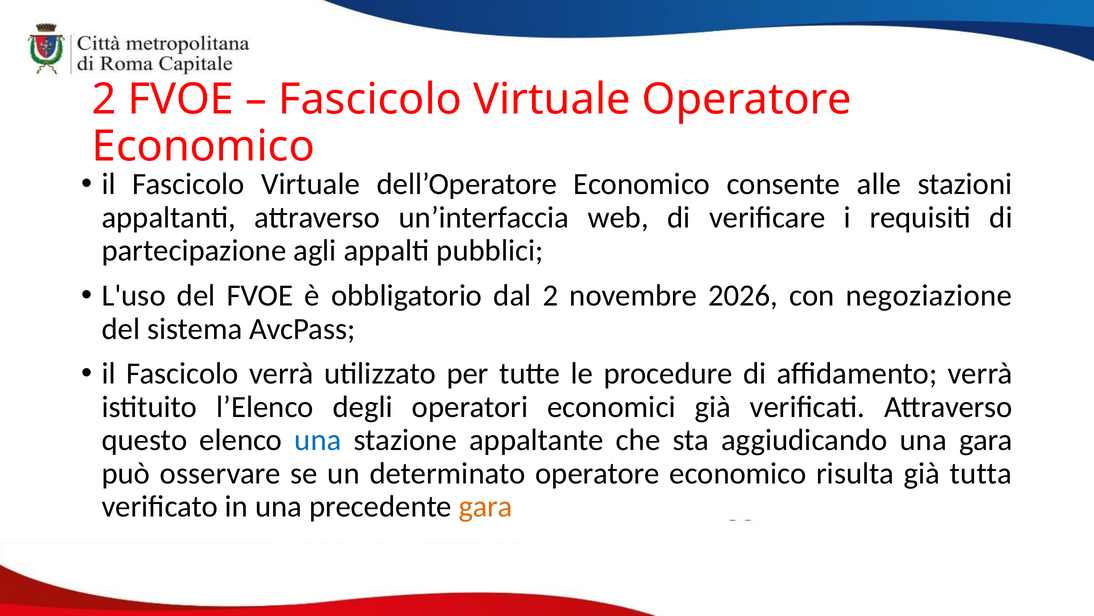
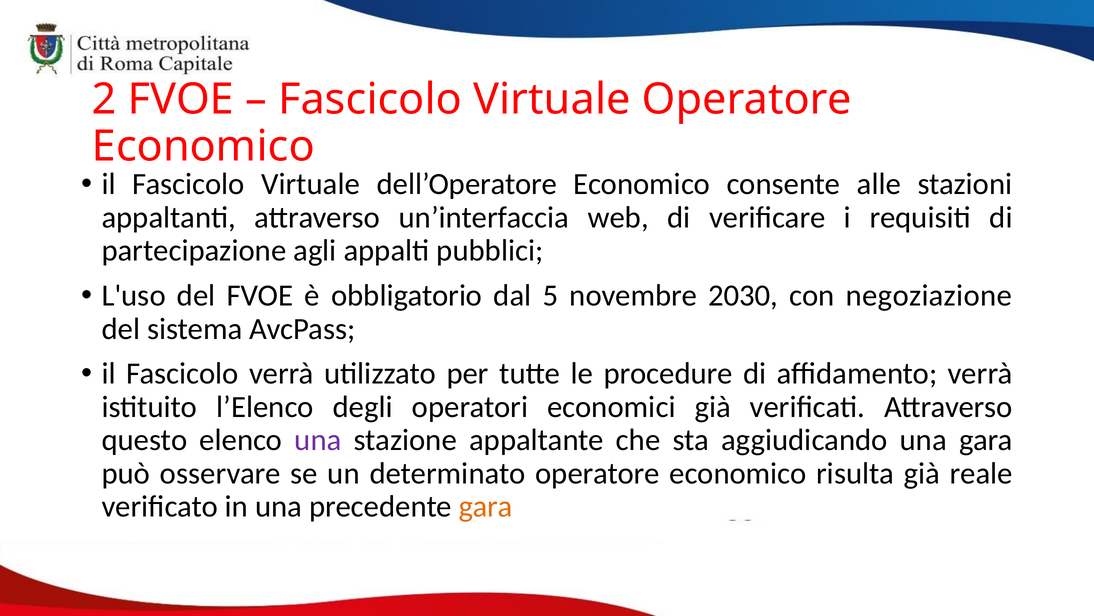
dal 2: 2 -> 5 (550, 295)
2026: 2026 -> 2030 (743, 295)
una colour: blue -> purple (318, 440)
tutta: tutta -> reale (981, 473)
